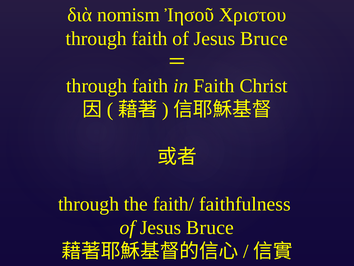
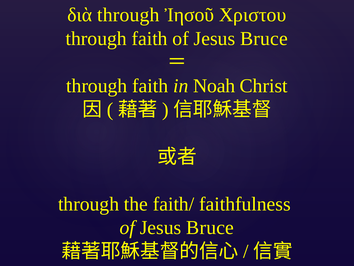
διὰ nomism: nomism -> through (128, 15)
in Faith: Faith -> Noah (214, 86)
